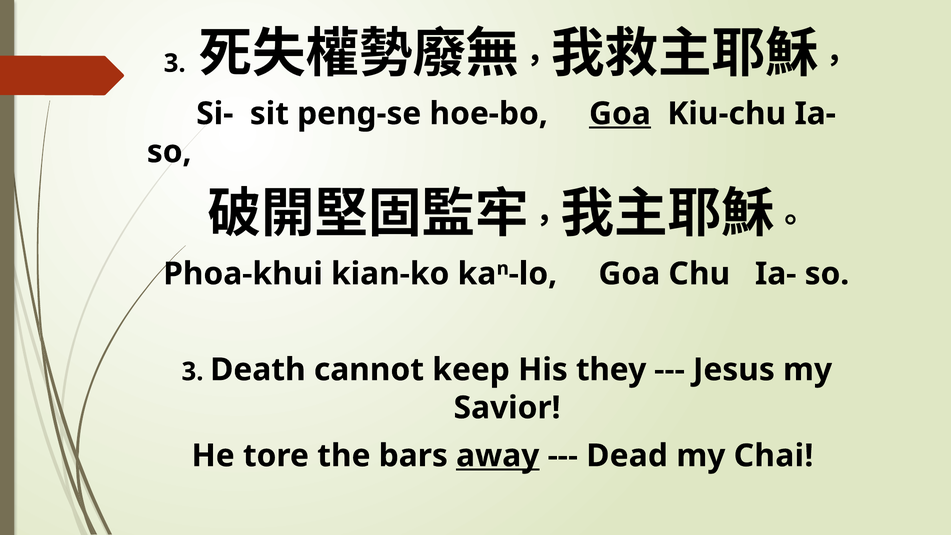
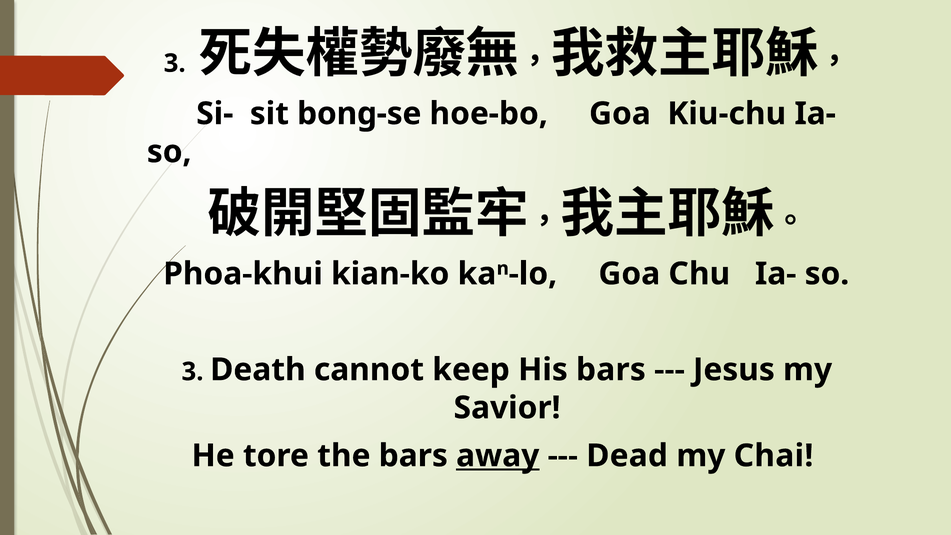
peng-se: peng-se -> bong-se (359, 114)
Goa underline: present -> none (620, 114)
His they: they -> bars (611, 370)
